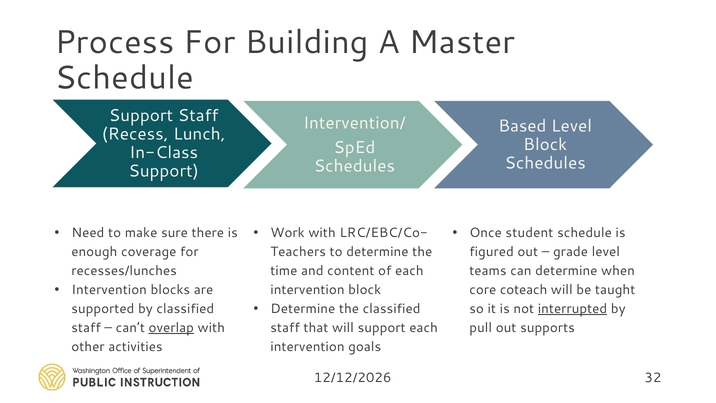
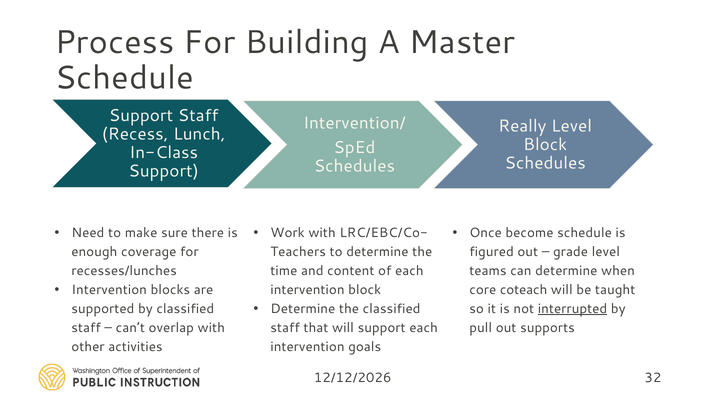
Based: Based -> Really (522, 126)
student: student -> become (530, 233)
overlap underline: present -> none (171, 328)
